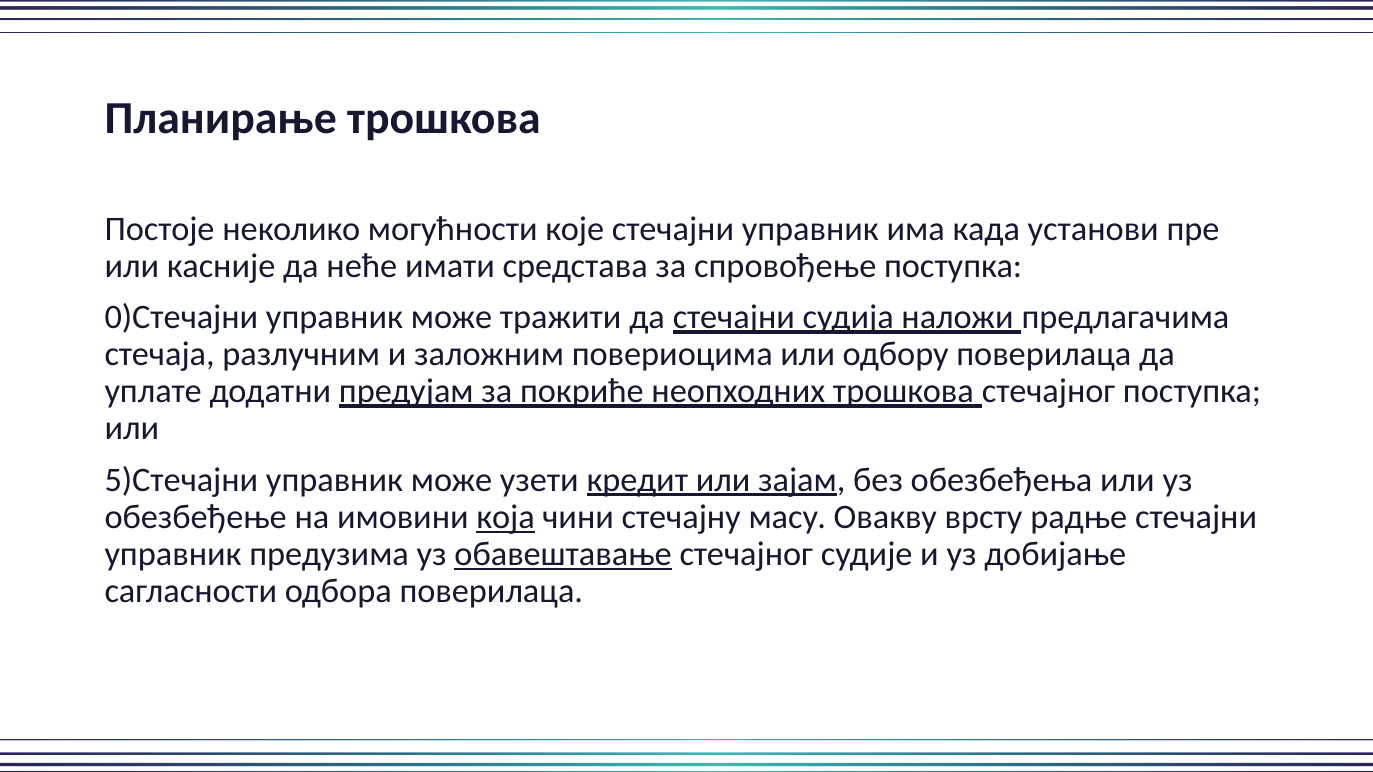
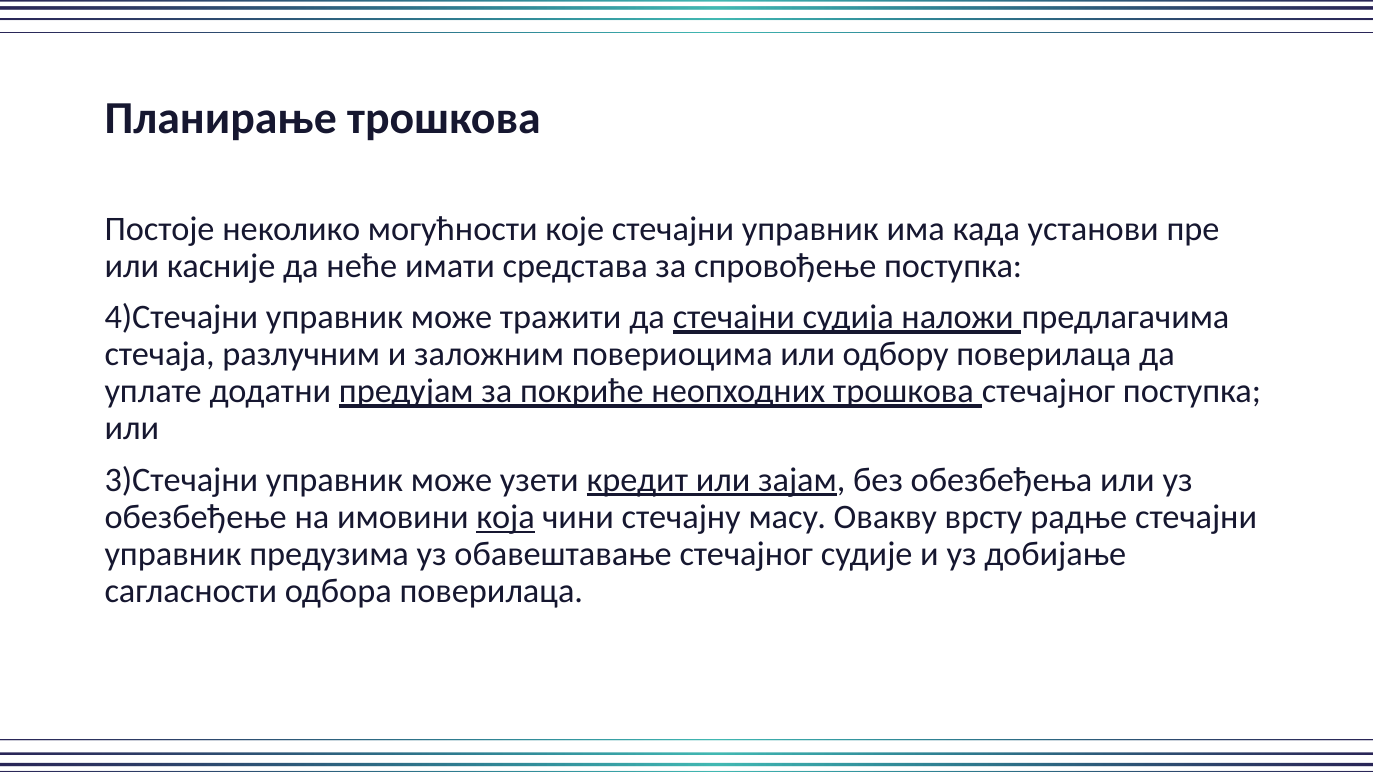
0)Стечајни: 0)Стечајни -> 4)Стечајни (181, 317)
5)Стечајни: 5)Стечајни -> 3)Стечајни (181, 480)
обавештавање underline: present -> none (563, 554)
